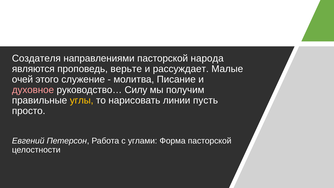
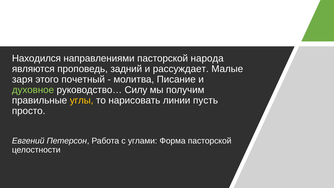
Создателя: Создателя -> Находился (36, 58)
верьте: верьте -> задний (126, 69)
очей: очей -> заря (22, 79)
служение: служение -> почетный (83, 79)
духовное colour: pink -> light green (33, 90)
